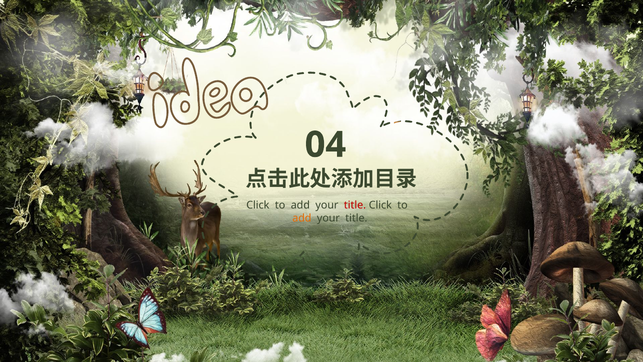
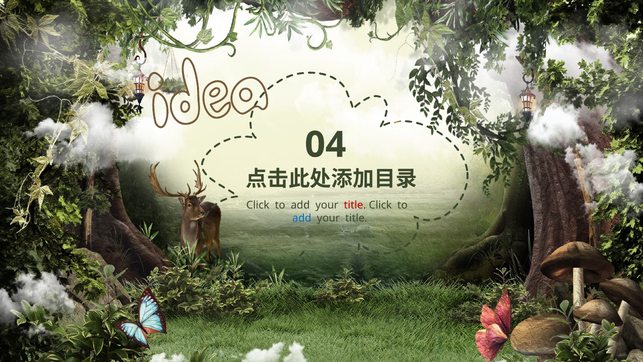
add colour: orange -> blue (302, 218)
